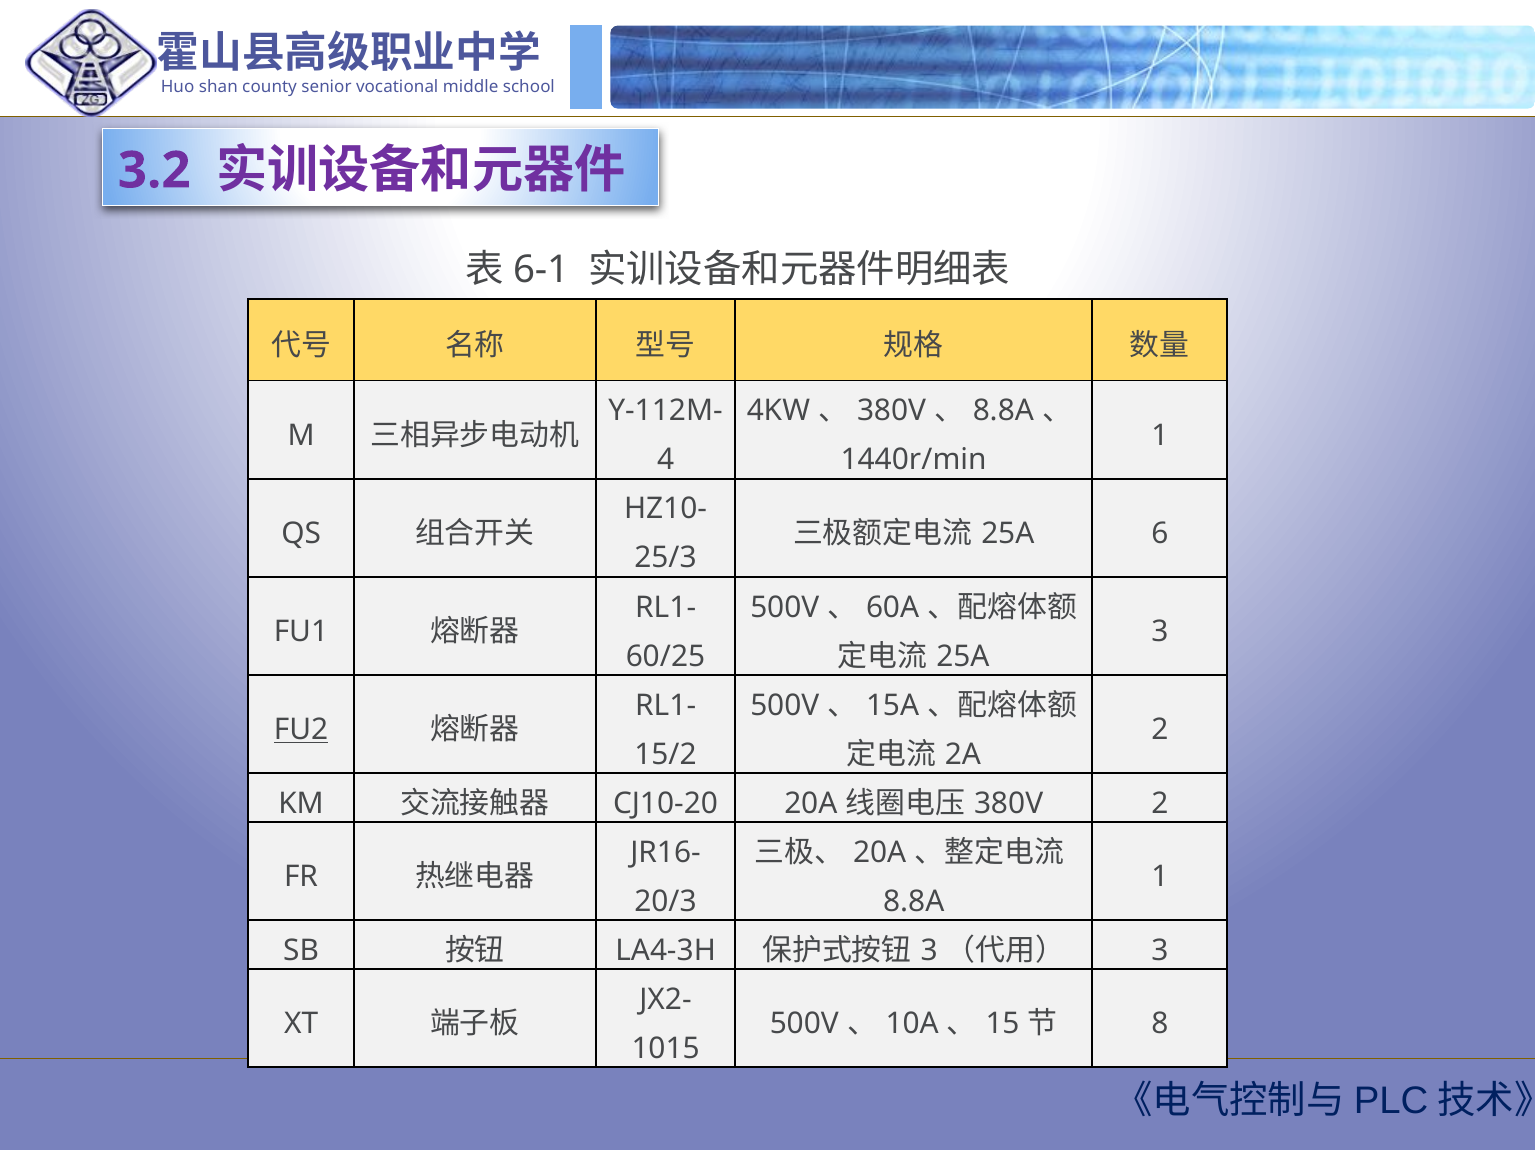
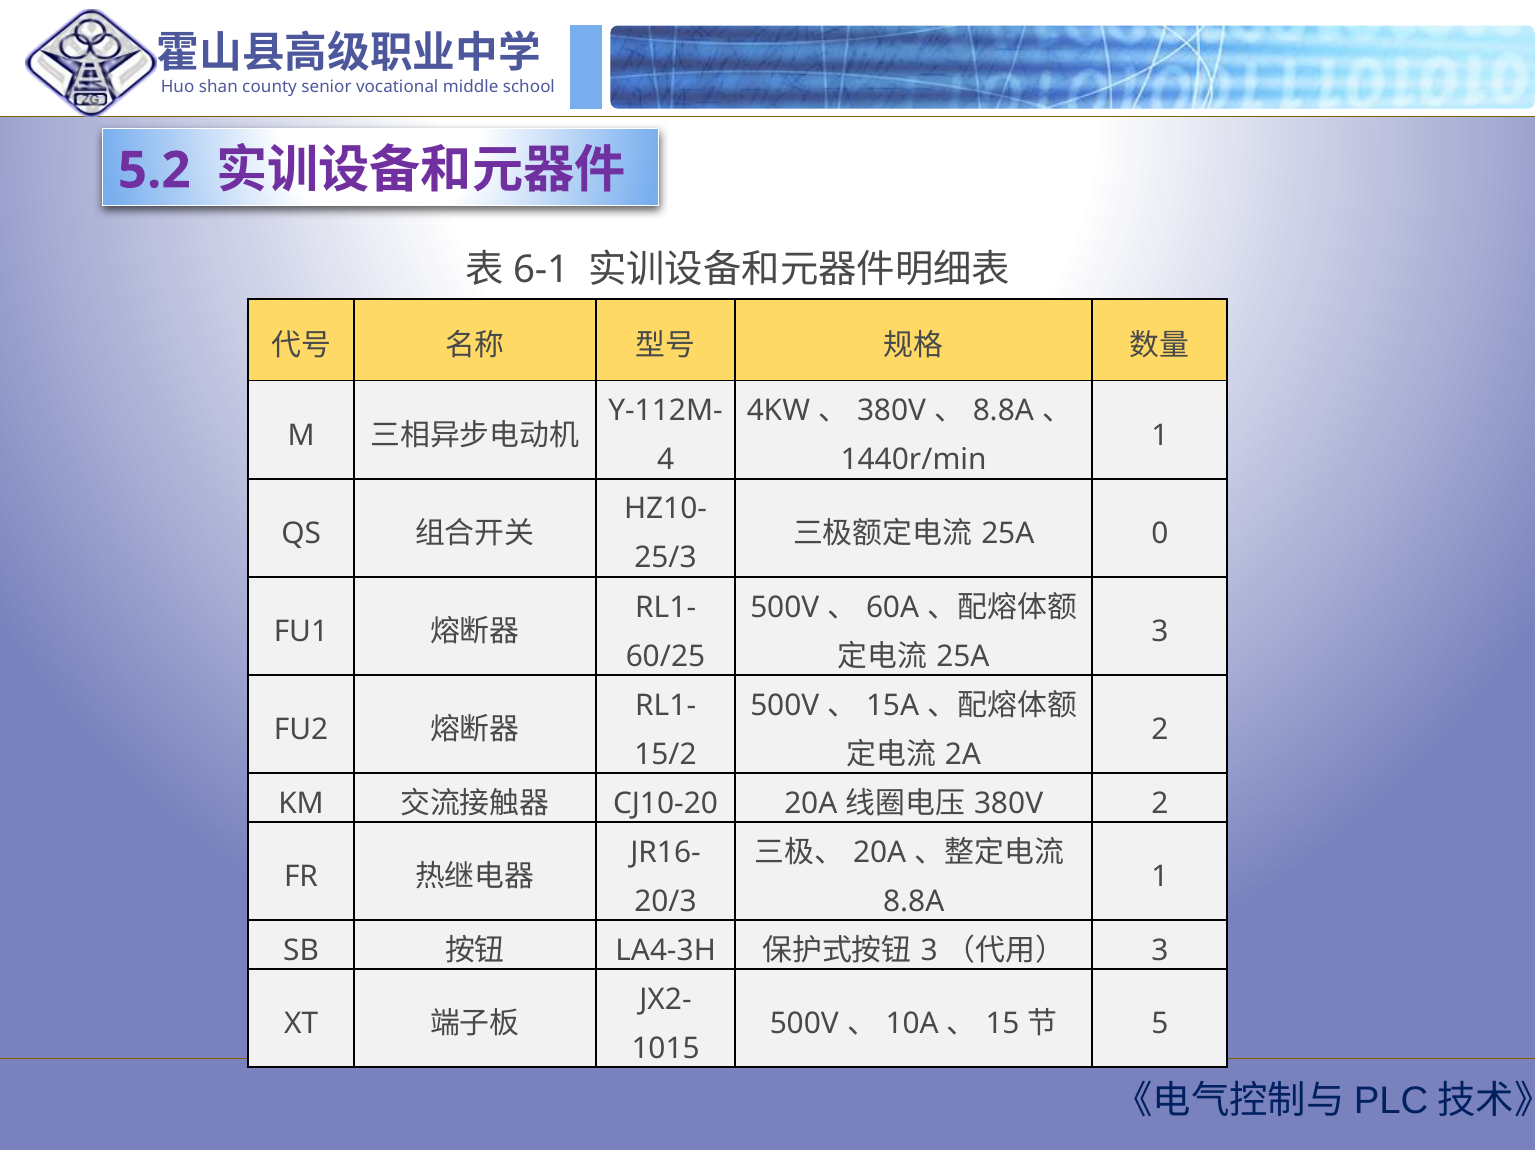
3.2: 3.2 -> 5.2 (154, 171)
6: 6 -> 0 (1160, 534)
FU2 underline: present -> none (301, 730)
8: 8 -> 5 (1160, 1024)
